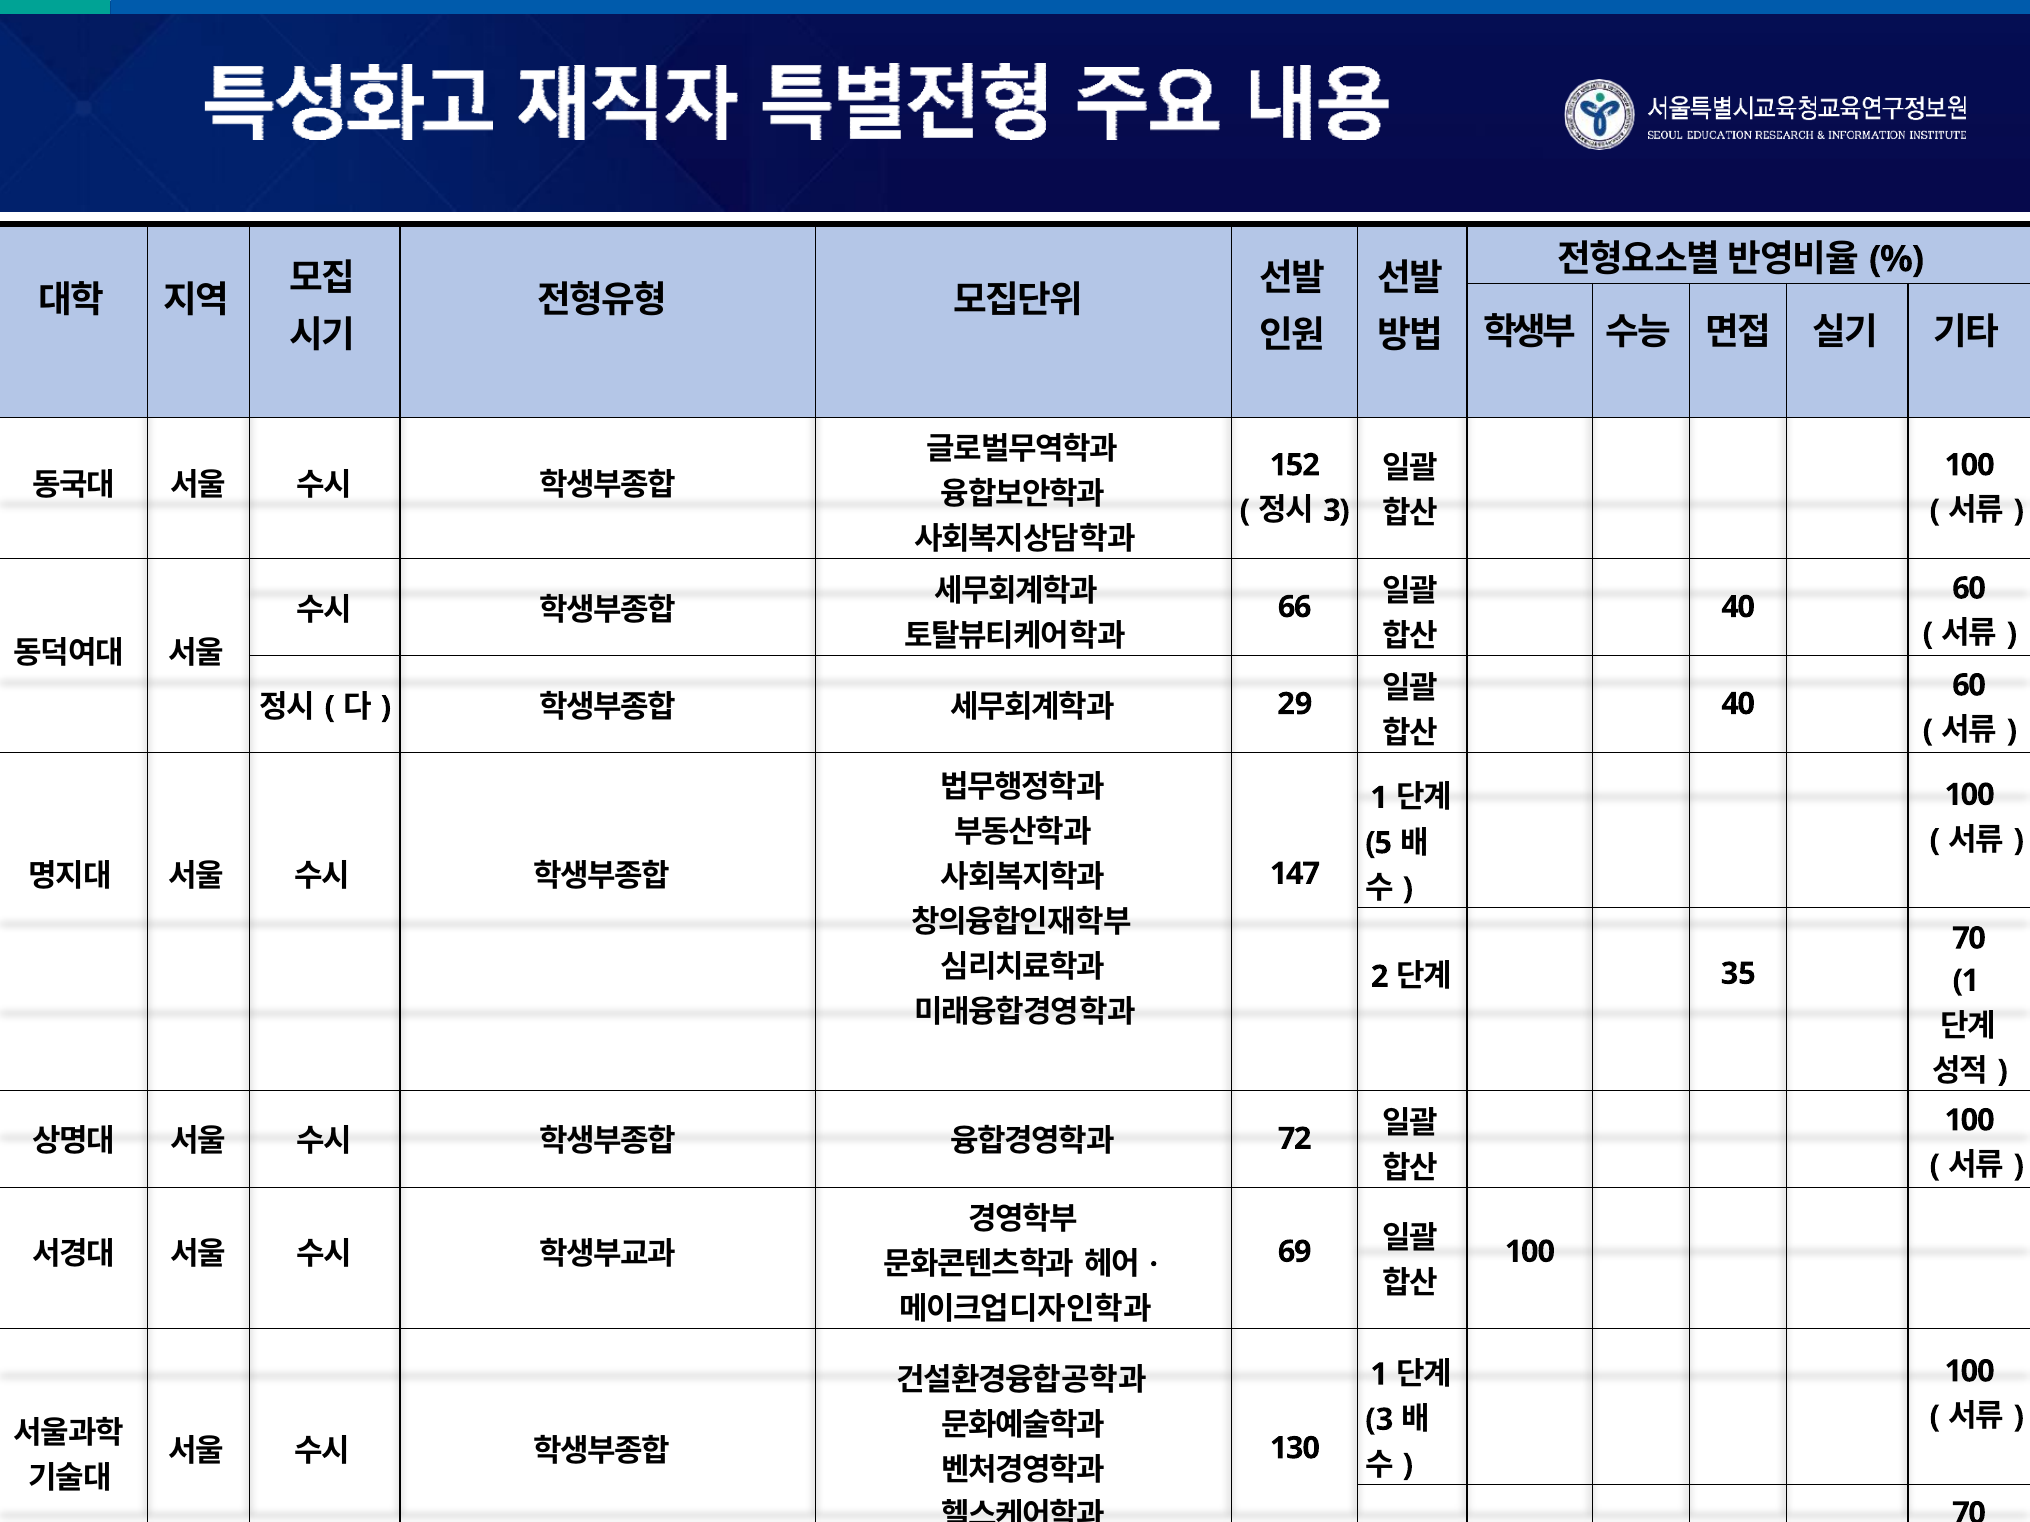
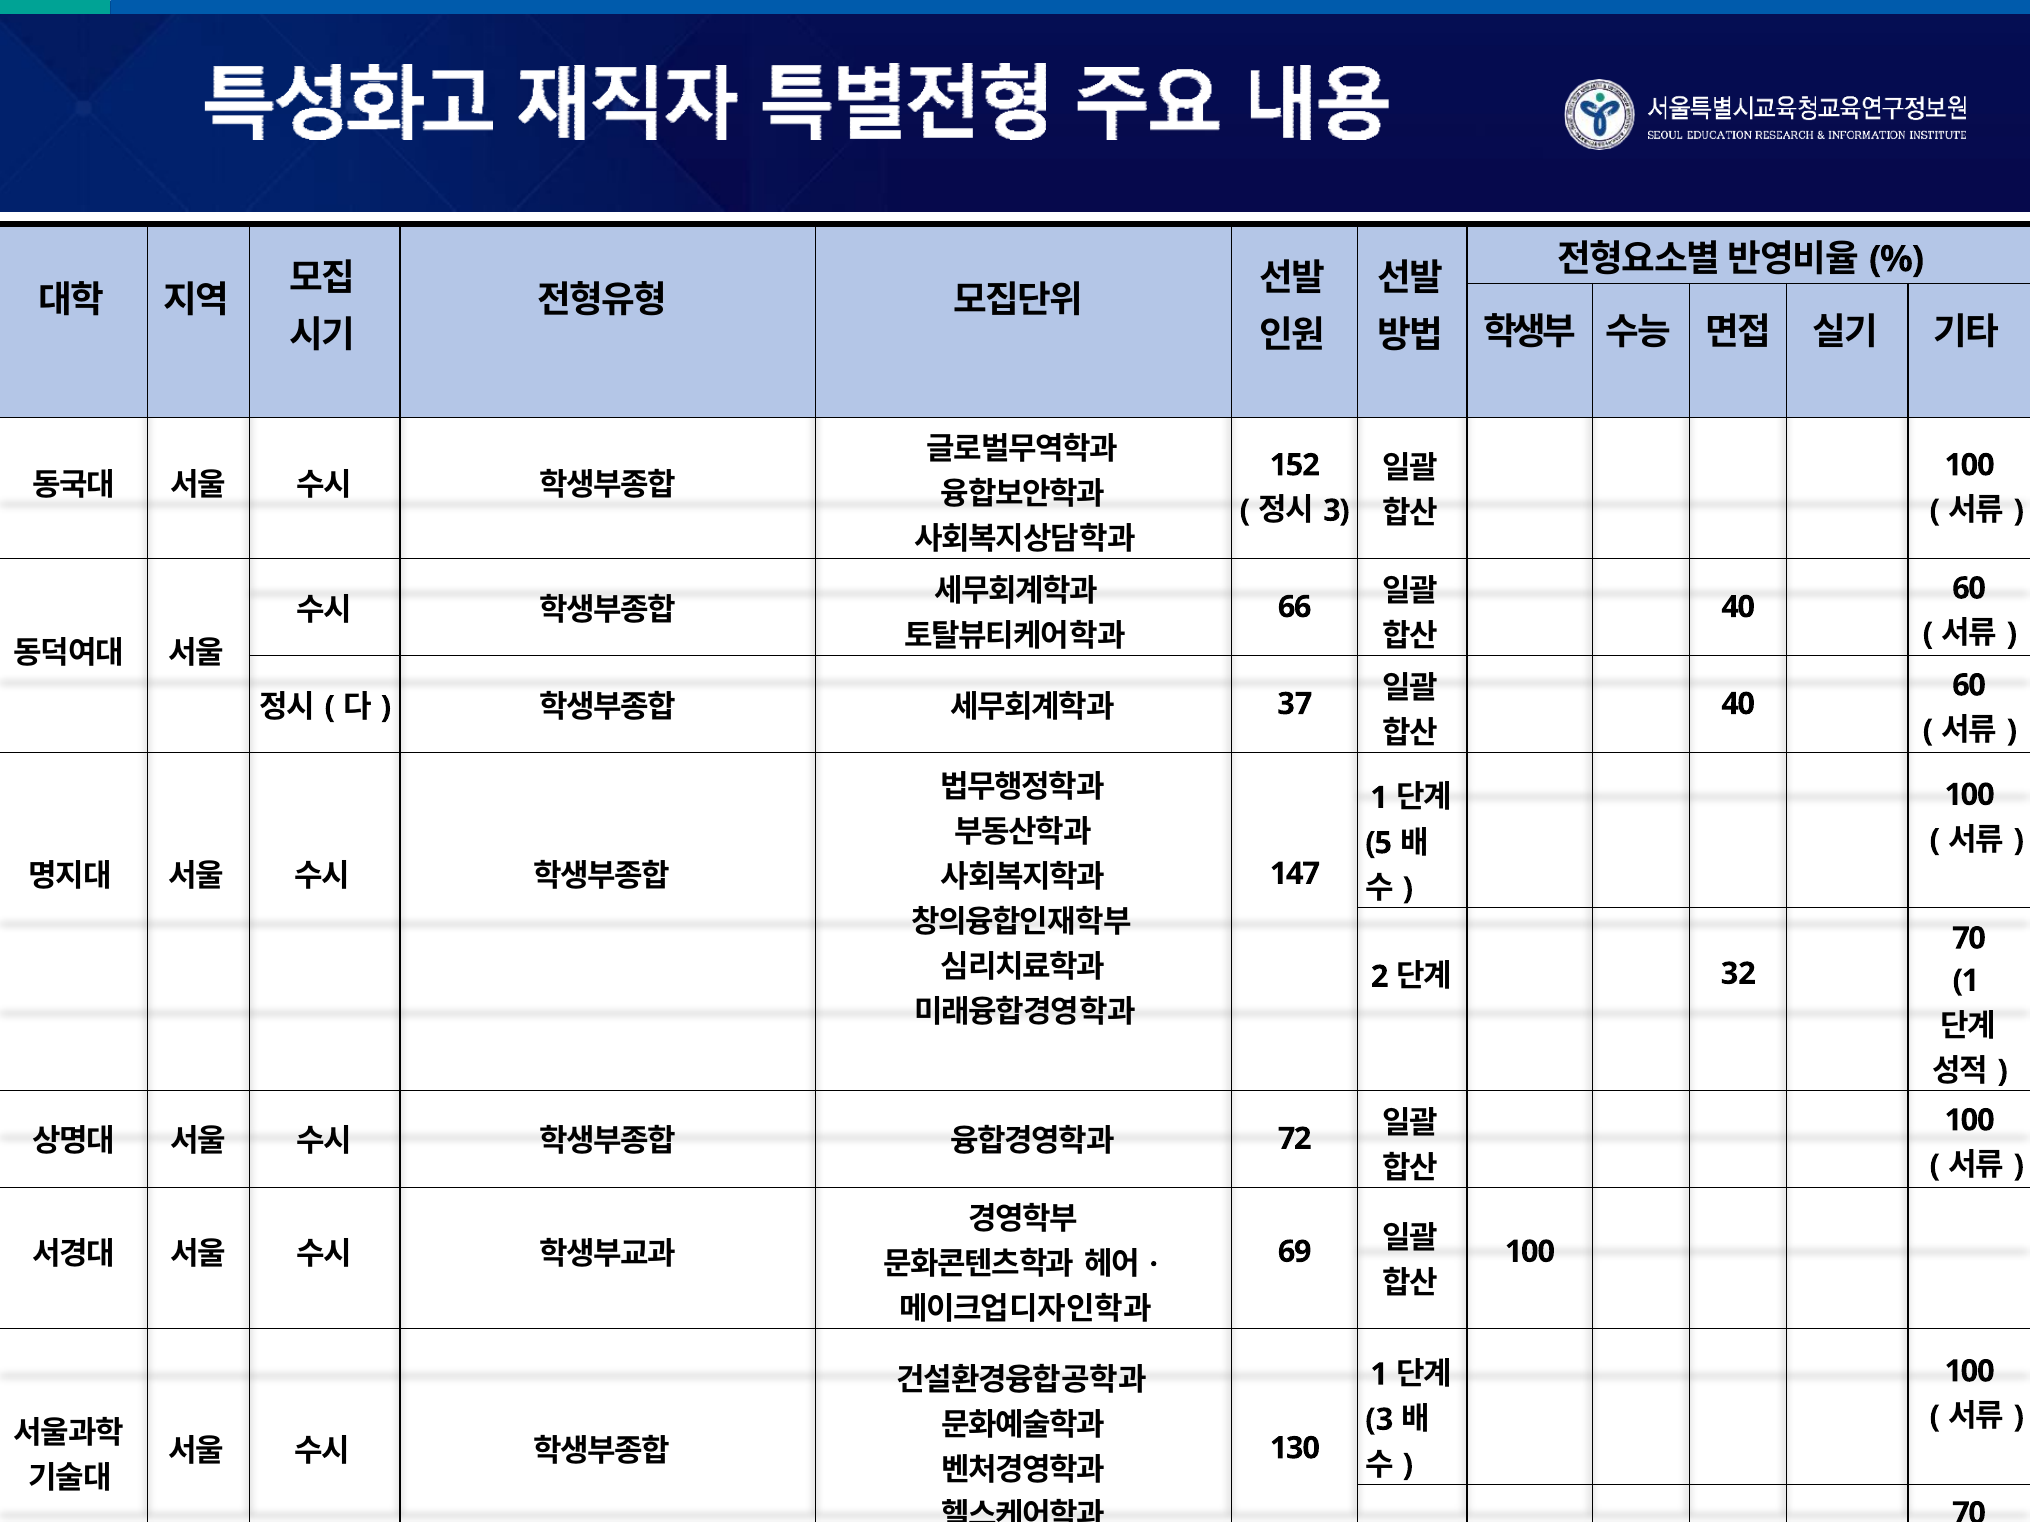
29: 29 -> 37 (1295, 704)
35: 35 -> 32 (1738, 974)
